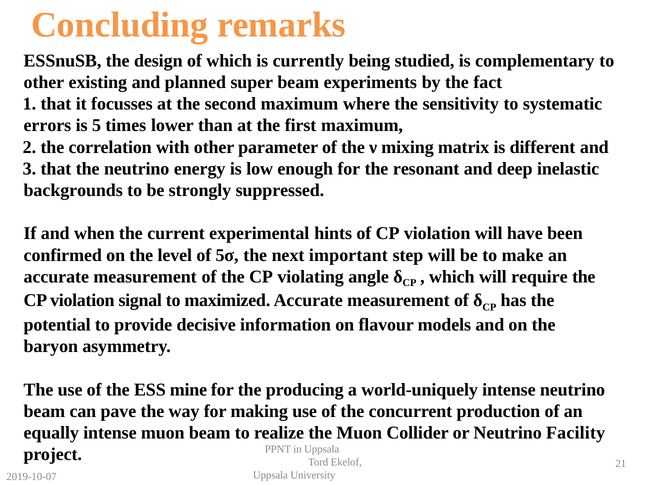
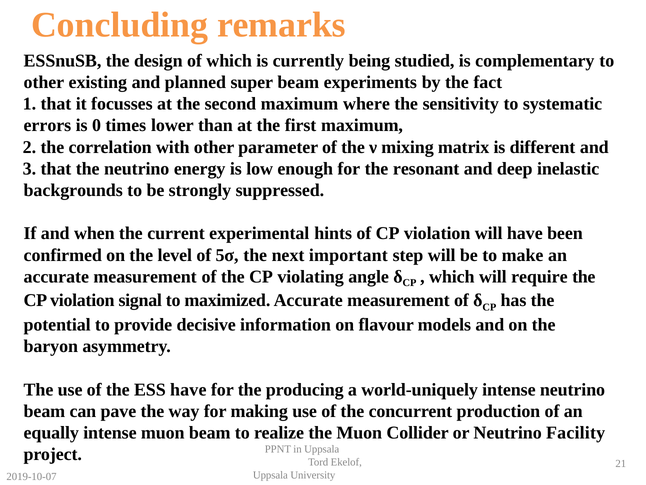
5: 5 -> 0 (97, 125)
ESS mine: mine -> have (188, 389)
